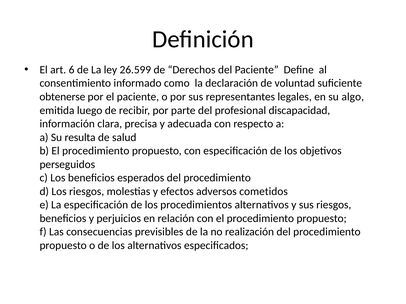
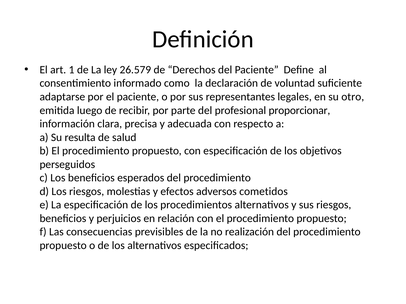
6: 6 -> 1 (72, 70)
26.599: 26.599 -> 26.579 (135, 70)
obtenerse: obtenerse -> adaptarse (62, 97)
algo: algo -> otro (353, 97)
discapacidad: discapacidad -> proporcionar (299, 110)
